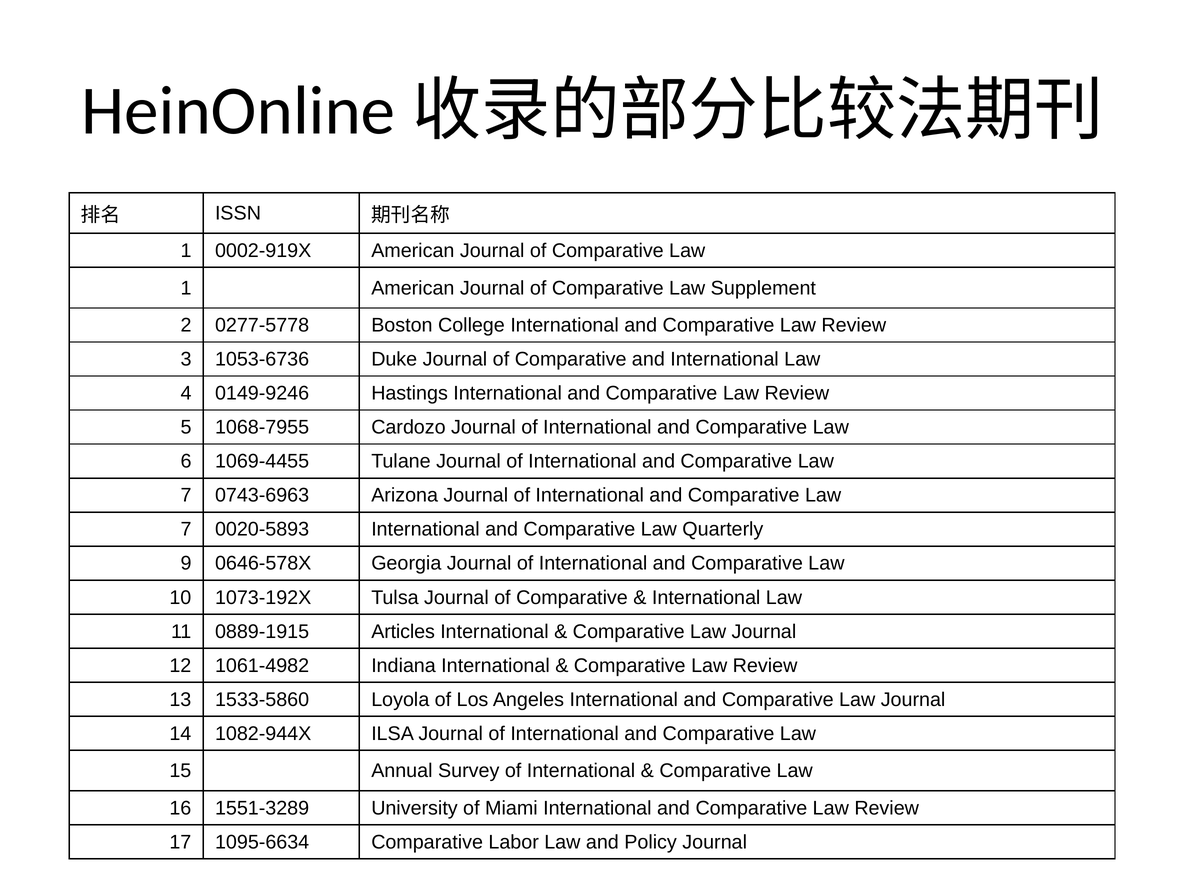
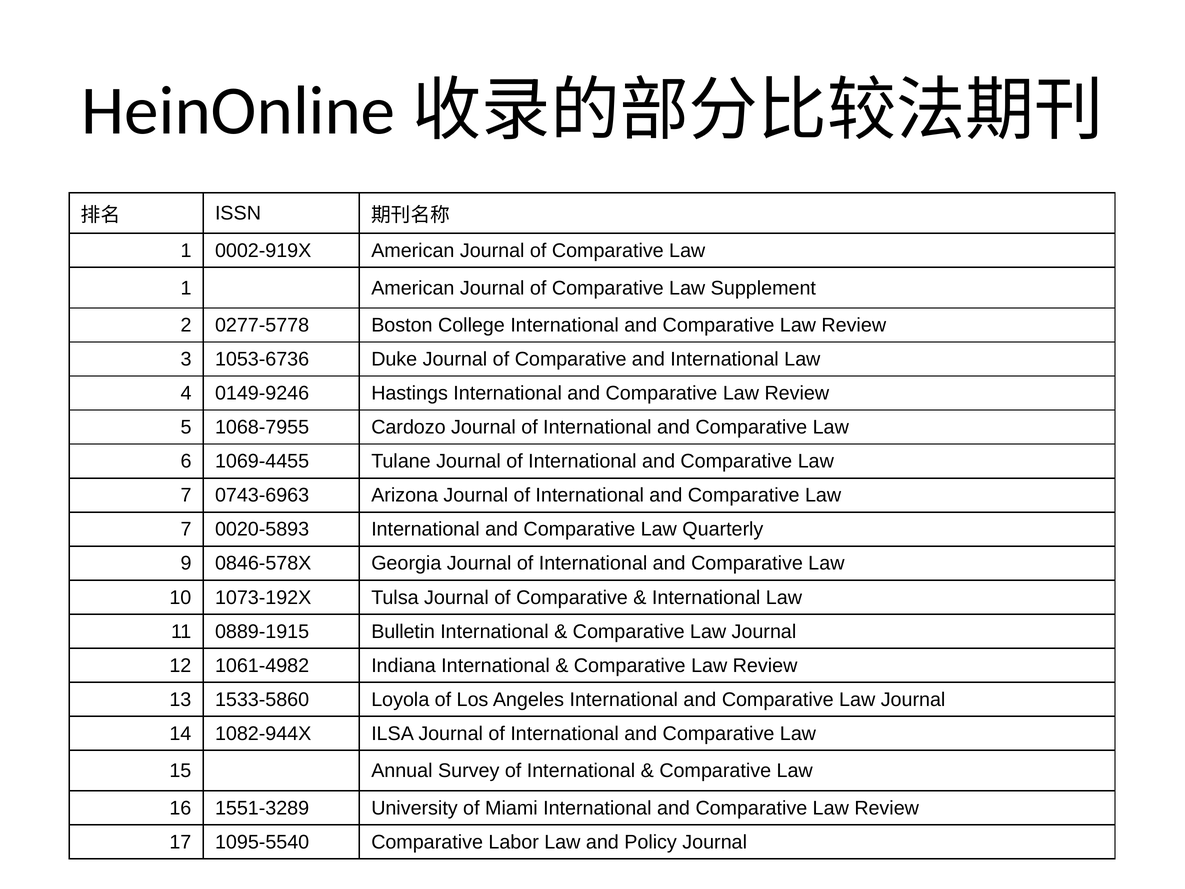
0646-578X: 0646-578X -> 0846-578X (263, 563)
Articles: Articles -> Bulletin (403, 631)
1095-6634: 1095-6634 -> 1095-5540 (262, 842)
